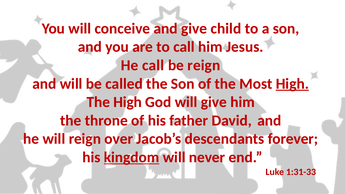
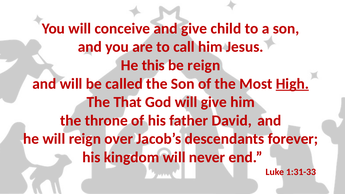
He call: call -> this (153, 65)
The High: High -> That (128, 102)
kingdom underline: present -> none (132, 157)
